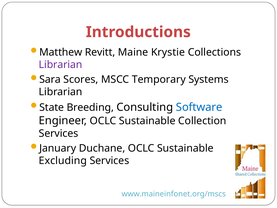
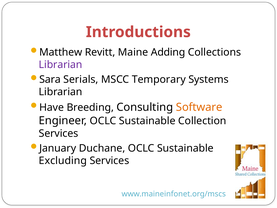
Krystie: Krystie -> Adding (168, 52)
Scores: Scores -> Serials (81, 79)
State: State -> Have (52, 107)
Software colour: blue -> orange (199, 107)
